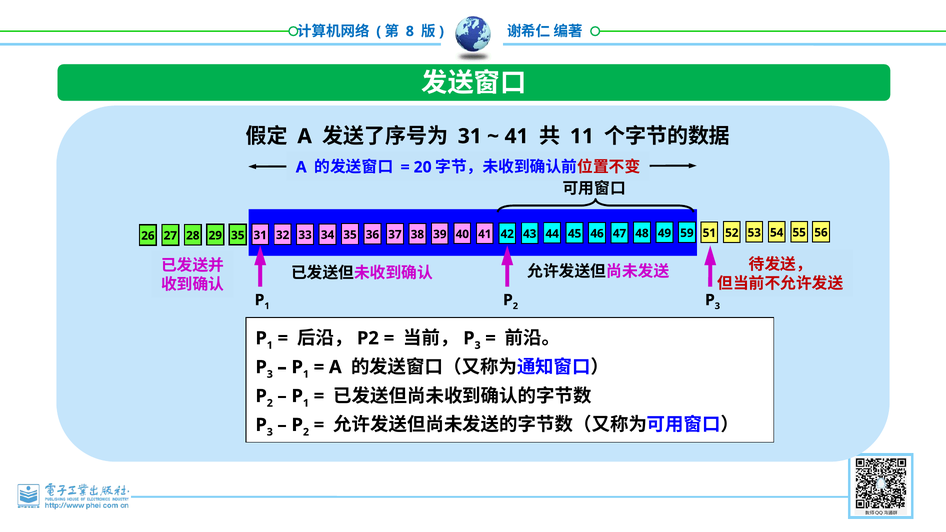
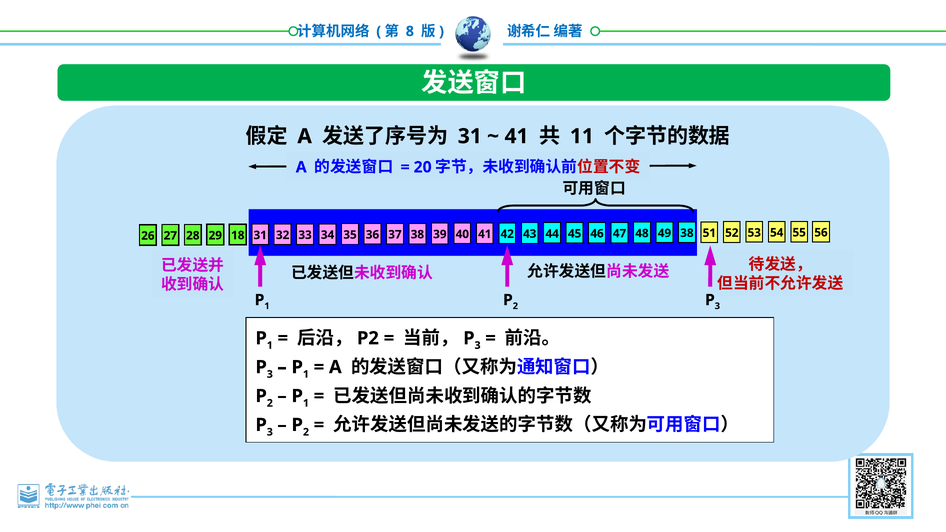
29 35: 35 -> 18 (238, 235)
49 59: 59 -> 38 (687, 233)
